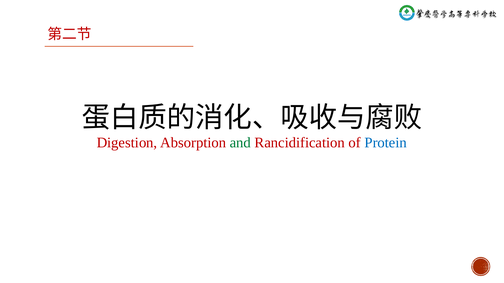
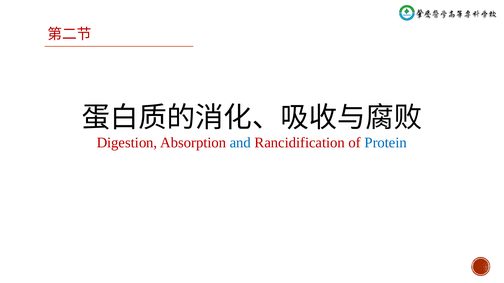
and colour: green -> blue (240, 143)
